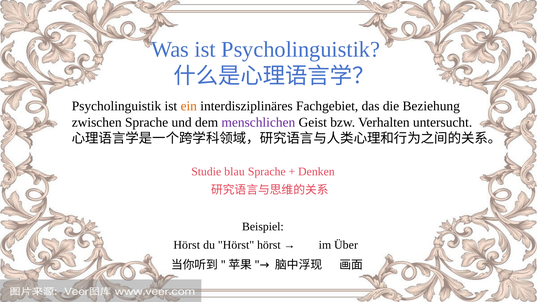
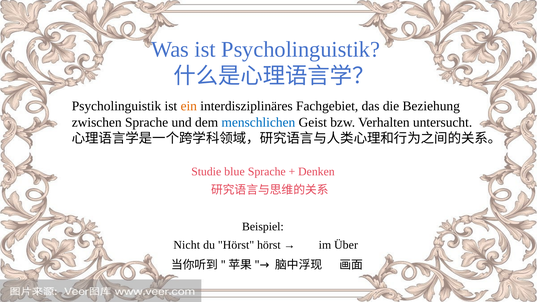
menschlichen colour: purple -> blue (258, 122)
blau: blau -> blue (234, 172)
Hörst: Hörst -> Nicht (187, 245)
